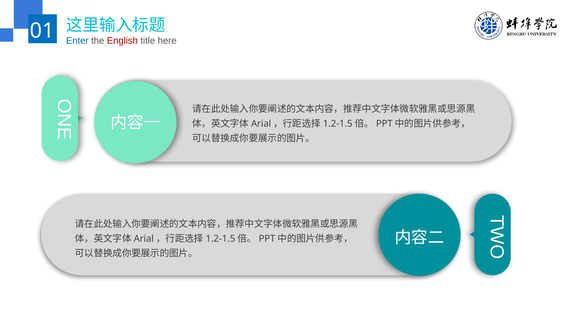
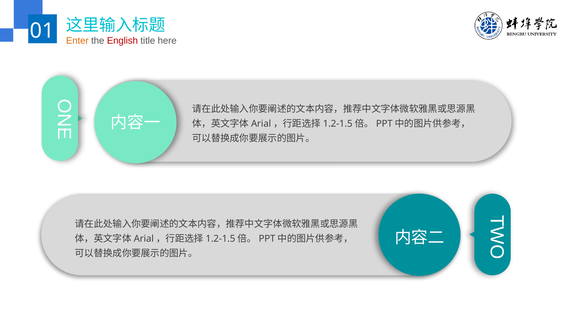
Enter colour: blue -> orange (77, 41)
